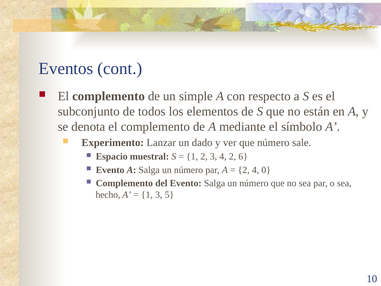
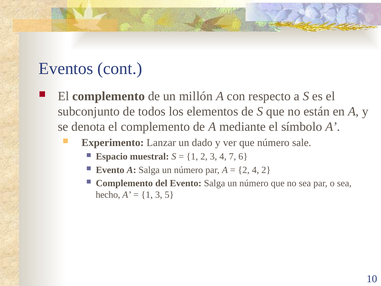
simple: simple -> millón (196, 96)
4 2: 2 -> 7 (232, 156)
4 0: 0 -> 2 (266, 170)
